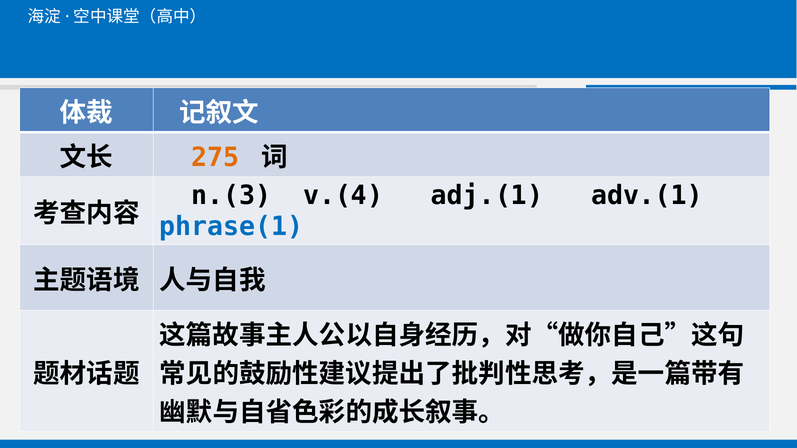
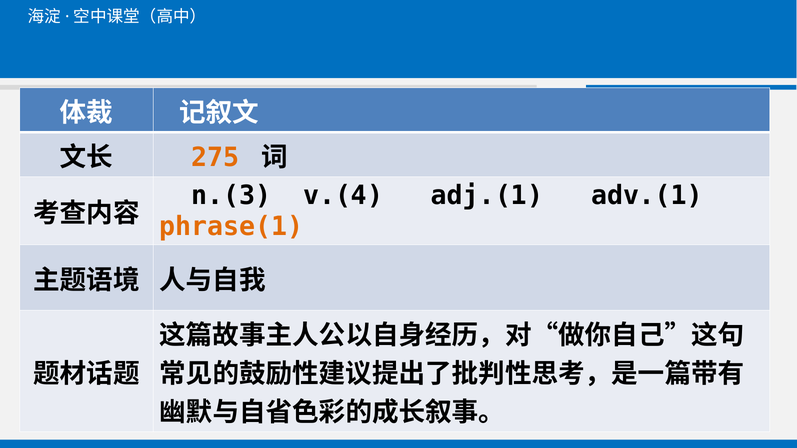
phrase(1 colour: blue -> orange (231, 227)
